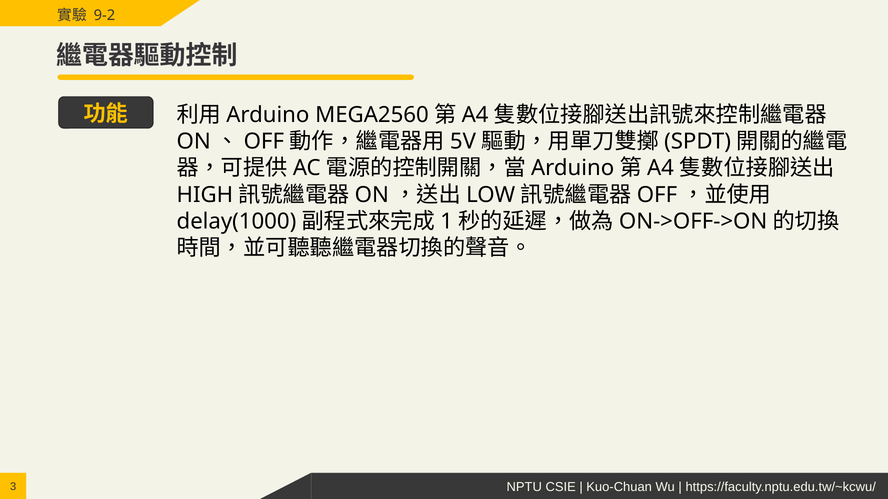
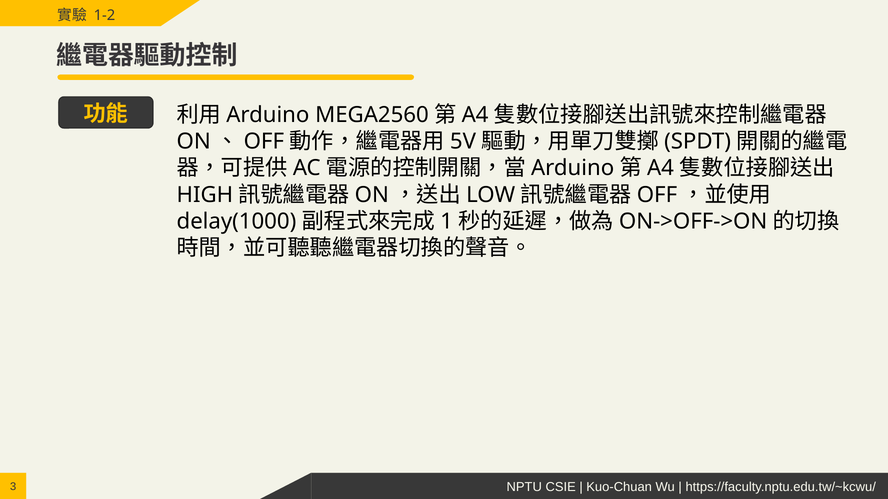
9-2: 9-2 -> 1-2 (104, 15)
